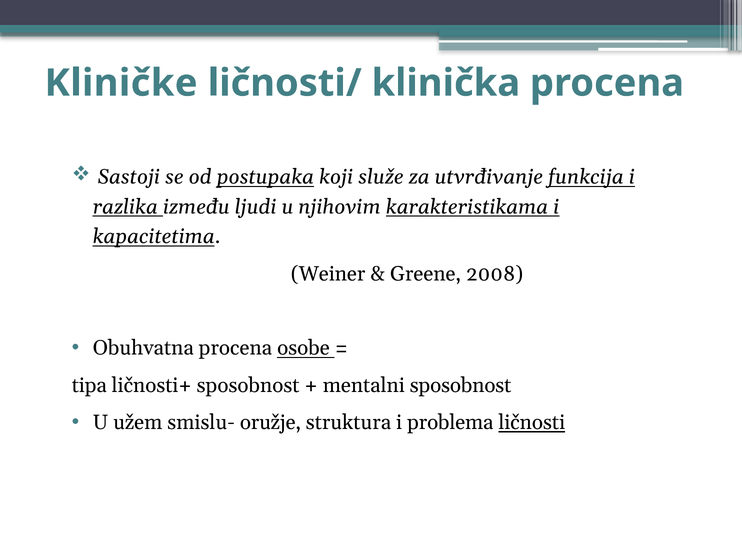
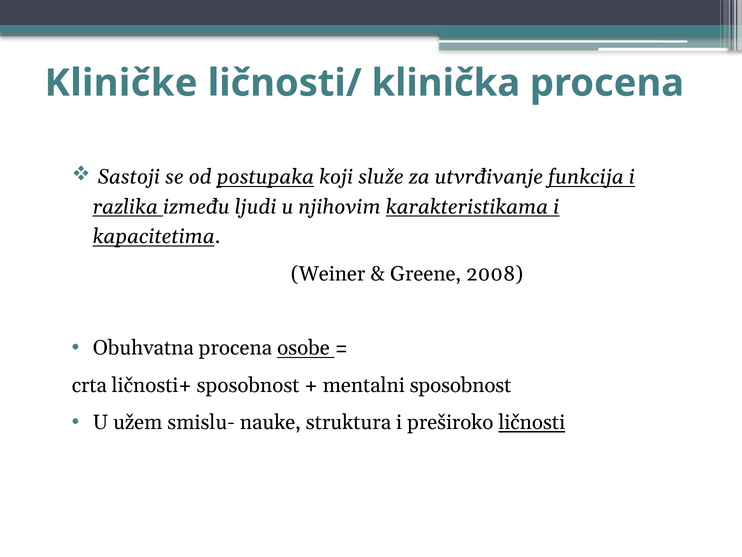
tipa: tipa -> crta (89, 385)
oružje: oružje -> nauke (270, 422)
problema: problema -> preširoko (450, 422)
